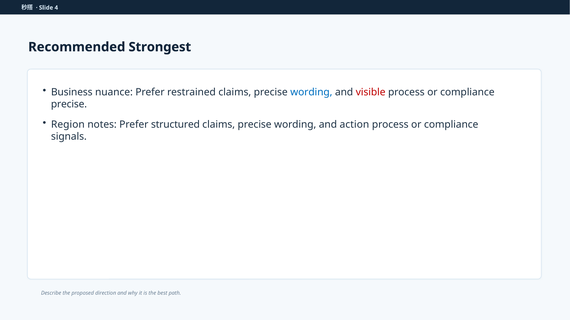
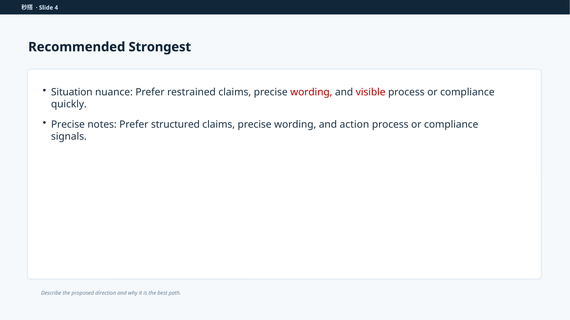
Business: Business -> Situation (72, 92)
wording colour: blue -> red (311, 92)
precise: precise -> quickly (69, 104)
Region: Region -> Precise (68, 125)
